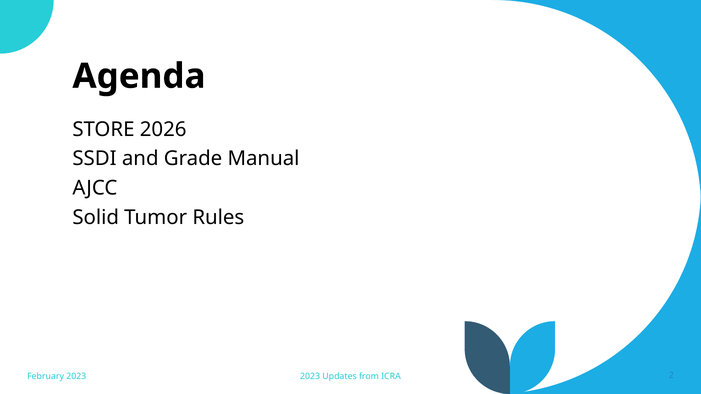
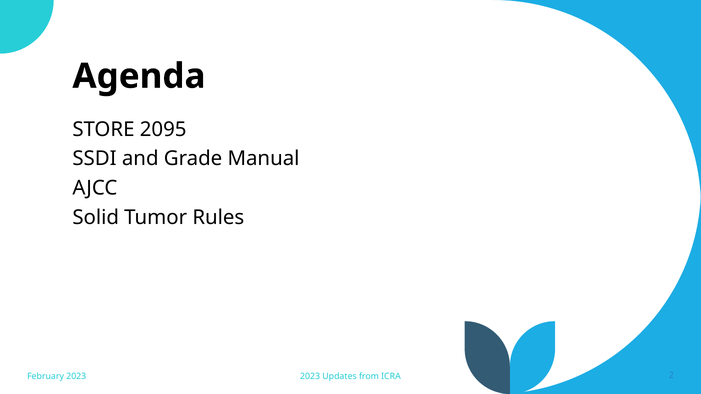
2026: 2026 -> 2095 (163, 130)
